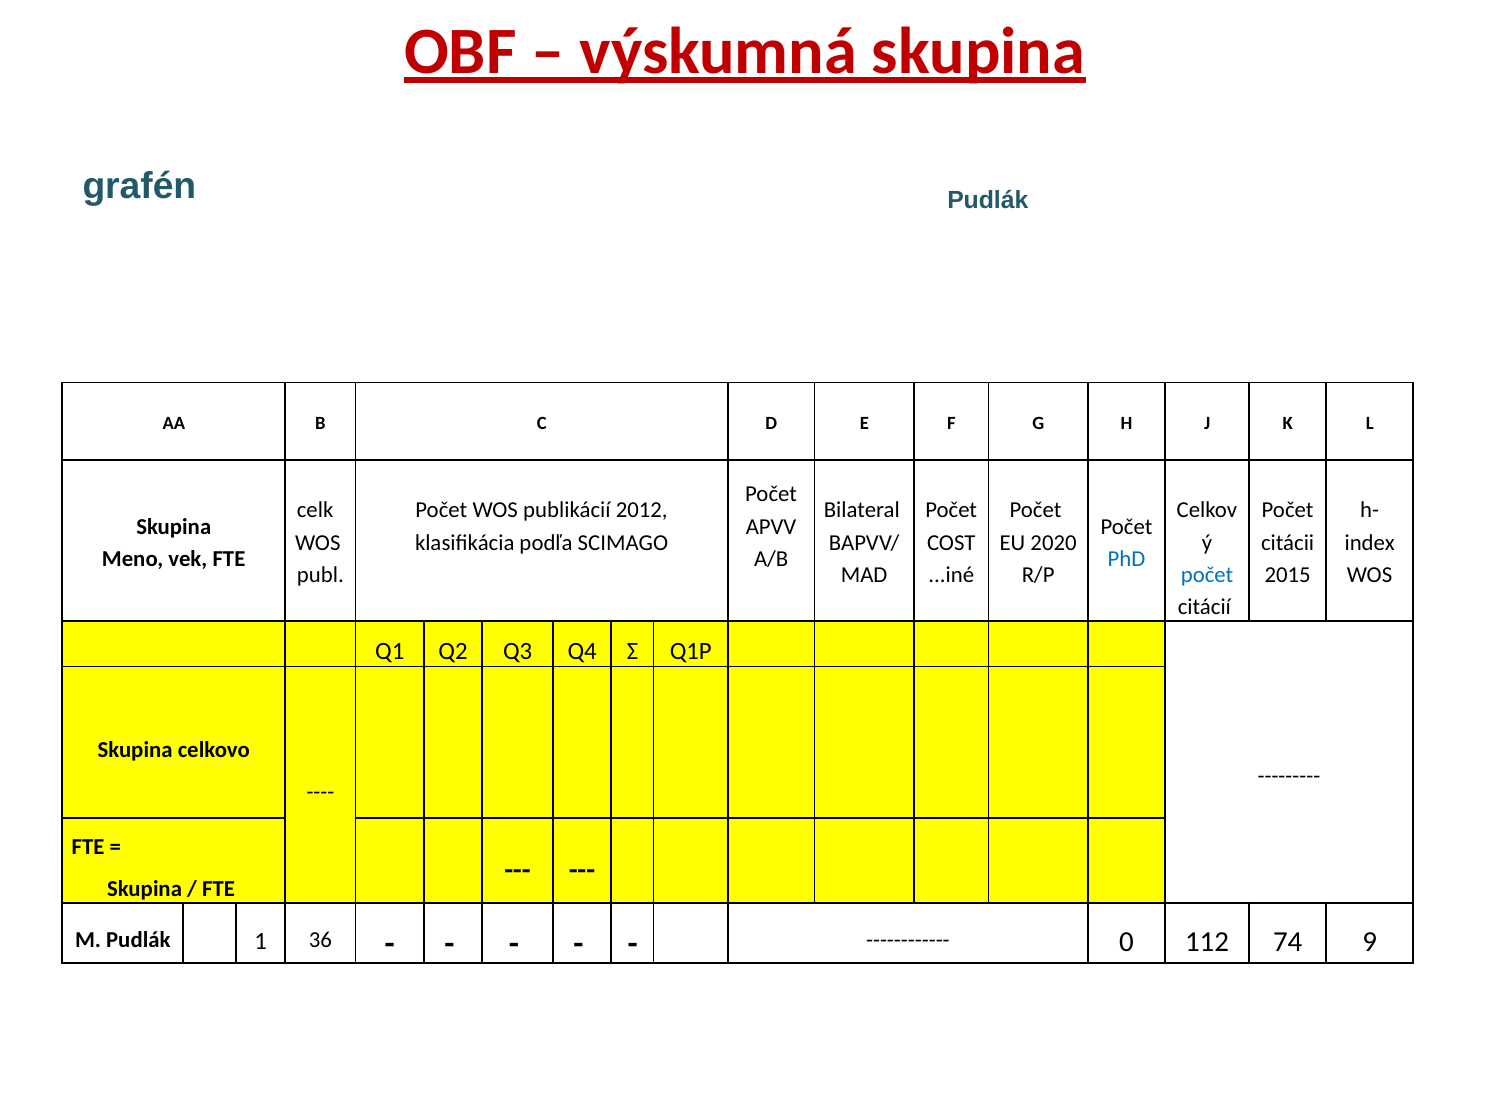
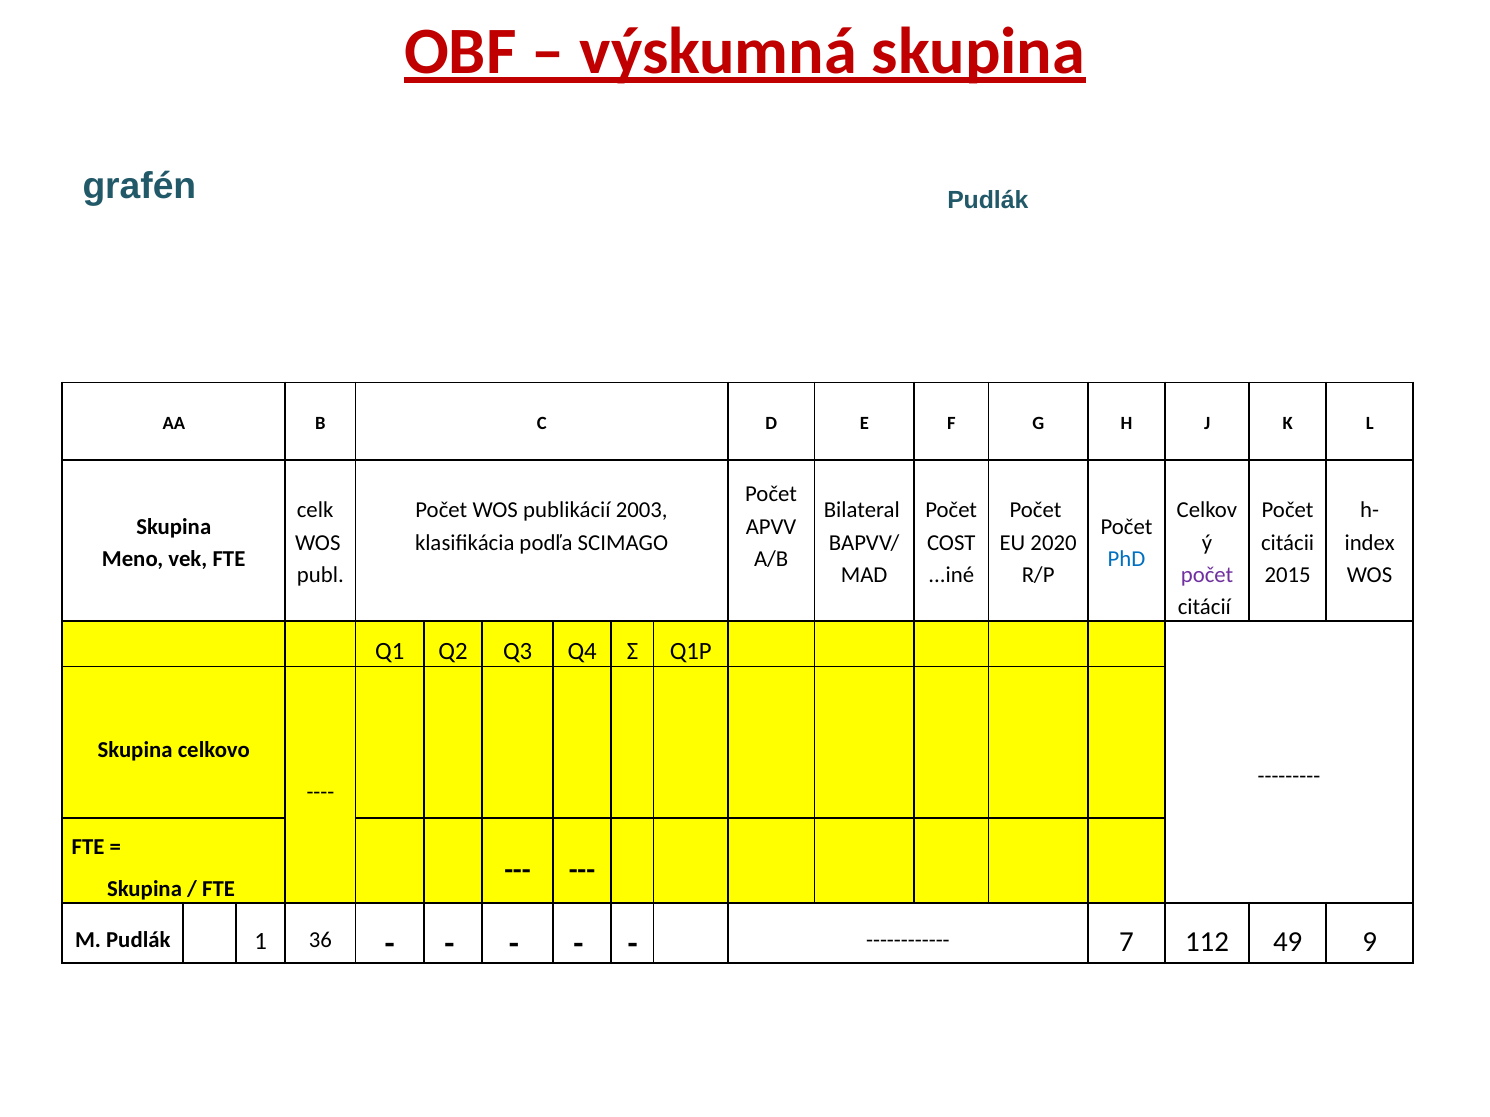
2012: 2012 -> 2003 (642, 511)
počet colour: blue -> purple (1207, 575)
0: 0 -> 7 (1127, 943)
74: 74 -> 49 (1288, 943)
